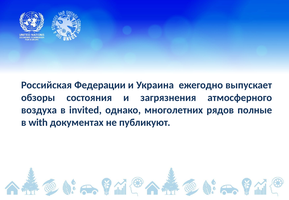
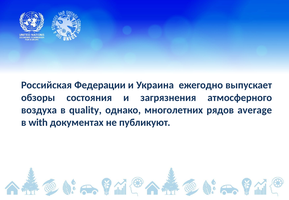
invited: invited -> quality (85, 110)
полные: полные -> average (255, 110)
